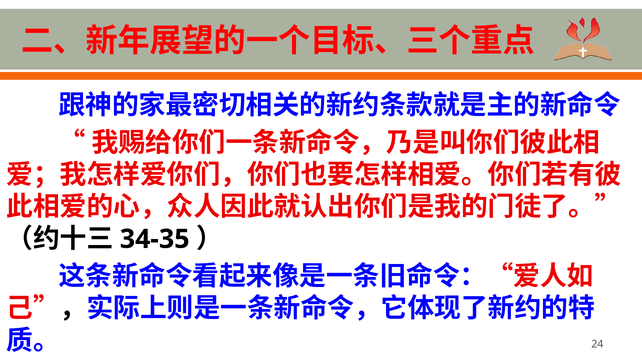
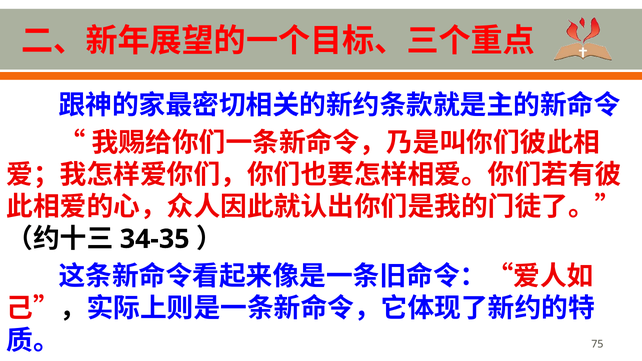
24: 24 -> 75 (597, 344)
